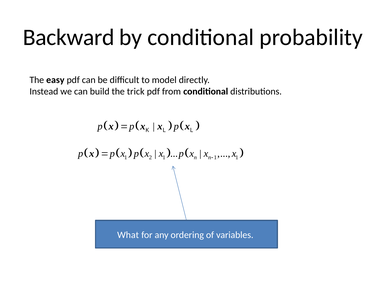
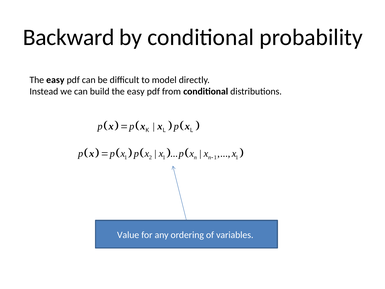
build the trick: trick -> easy (136, 91)
What: What -> Value (128, 235)
